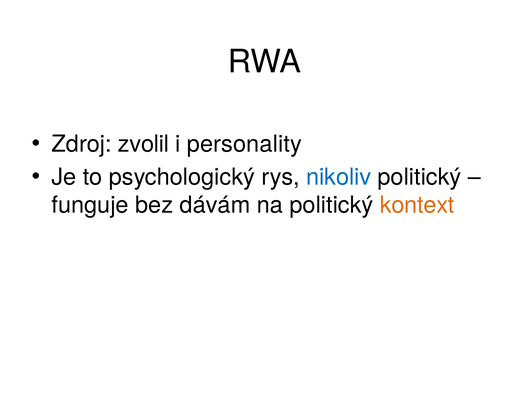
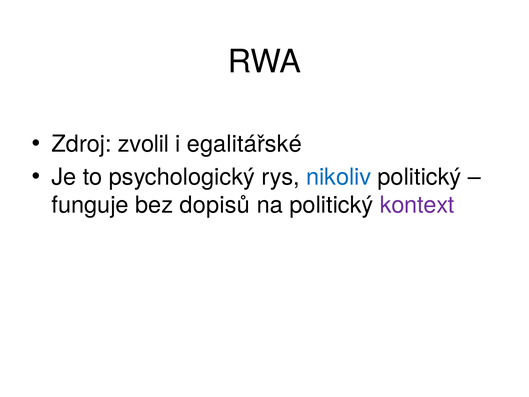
personality: personality -> egalitářské (244, 144)
dávám: dávám -> dopisů (215, 205)
kontext colour: orange -> purple (417, 205)
